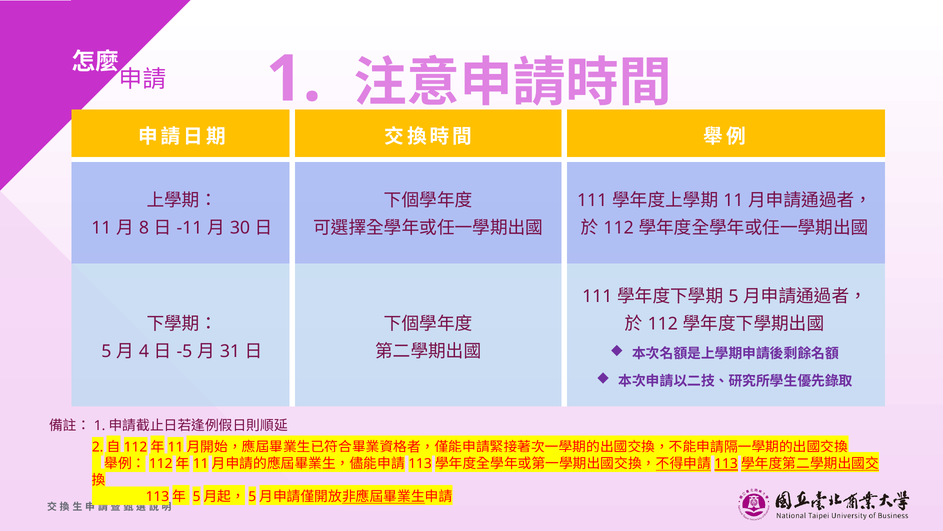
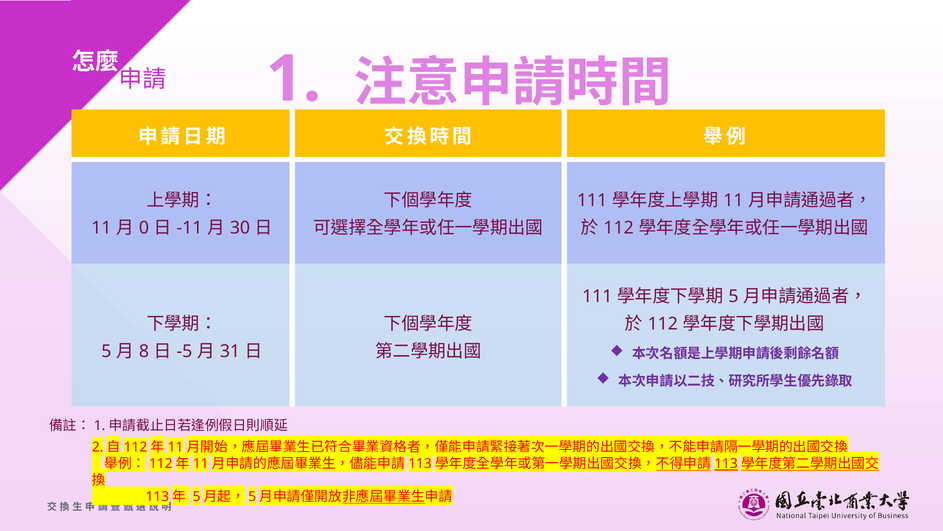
8: 8 -> 0 (144, 228)
4: 4 -> 8 (144, 351)
